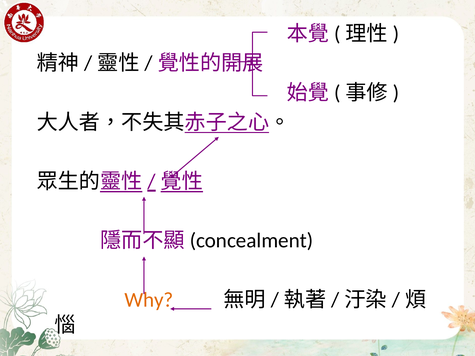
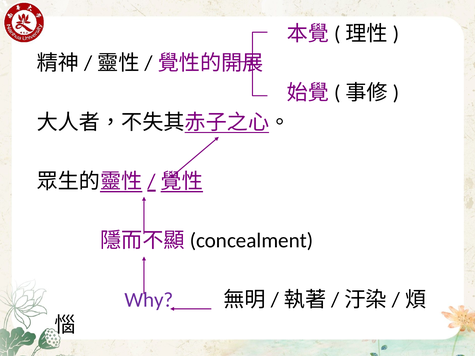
Why colour: orange -> purple (149, 300)
